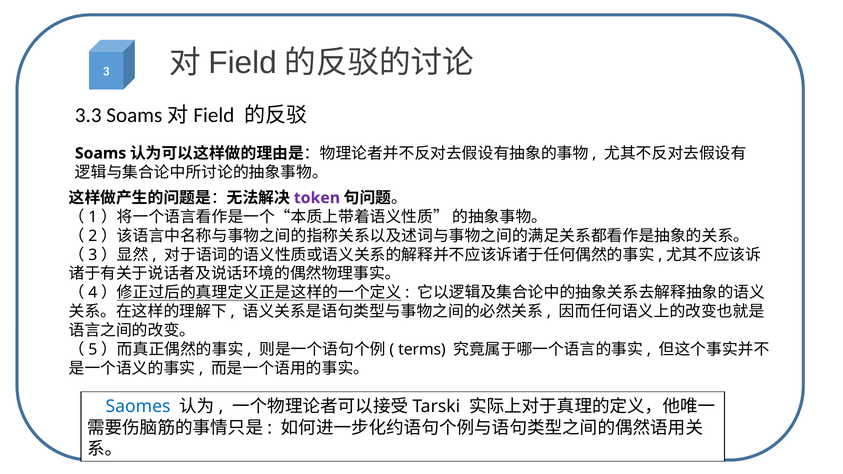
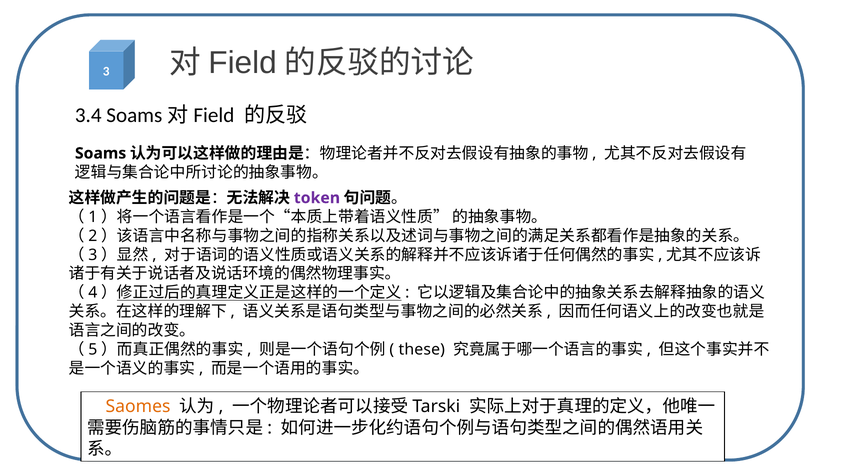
3.3: 3.3 -> 3.4 (88, 115)
terms: terms -> these (422, 350)
Saomes colour: blue -> orange (138, 407)
